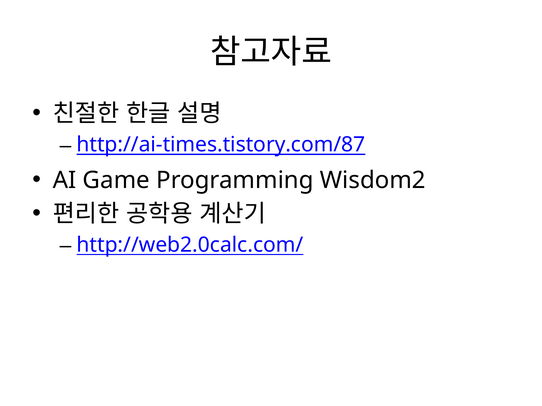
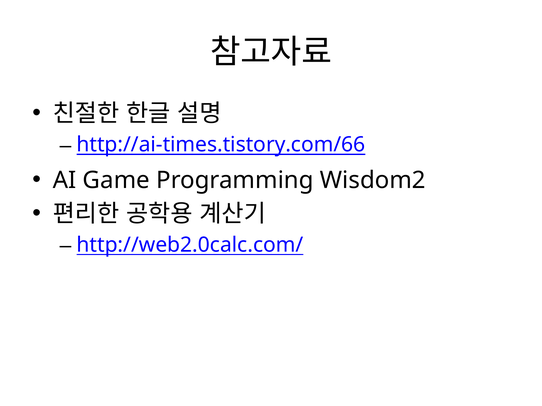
http://ai-times.tistory.com/87: http://ai-times.tistory.com/87 -> http://ai-times.tistory.com/66 (221, 145)
